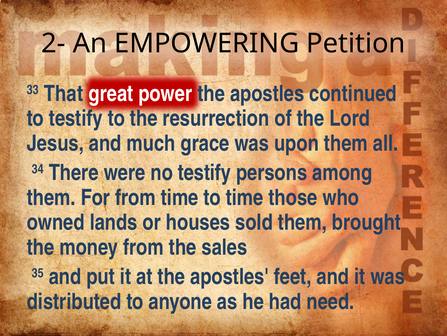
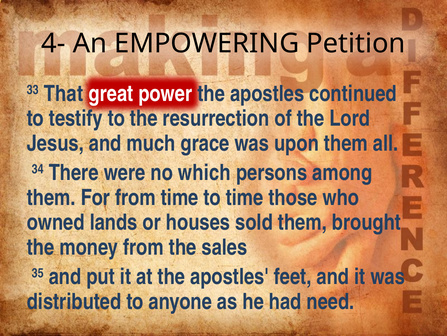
2-: 2- -> 4- (53, 43)
no testify: testify -> which (204, 172)
